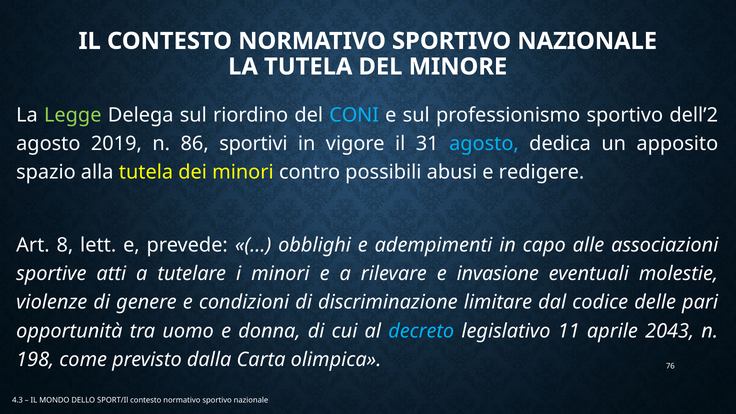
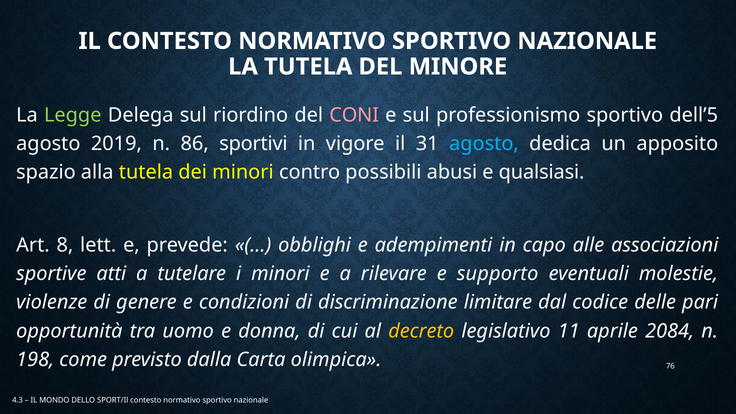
CONI colour: light blue -> pink (354, 115)
dell’2: dell’2 -> dell’5 (694, 115)
redigere: redigere -> qualsiasi (542, 172)
invasione: invasione -> supporto (498, 274)
decreto colour: light blue -> yellow (421, 331)
2043: 2043 -> 2084 (670, 331)
